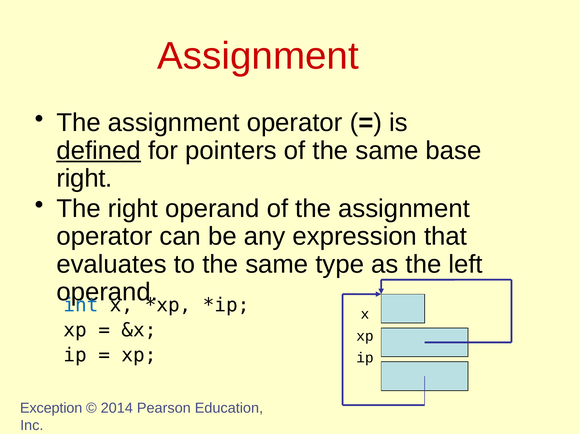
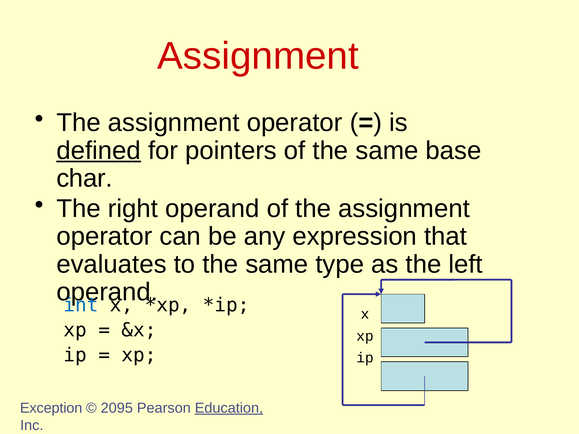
right: right -> char (84, 178)
2014: 2014 -> 2095 (117, 408)
Education underline: none -> present (229, 408)
